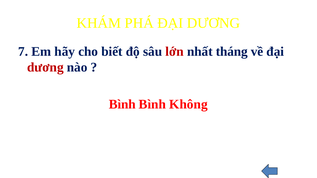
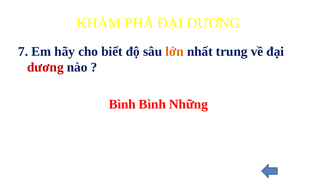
lớn colour: red -> orange (175, 52)
tháng: tháng -> trung (232, 52)
Không: Không -> Những (189, 104)
